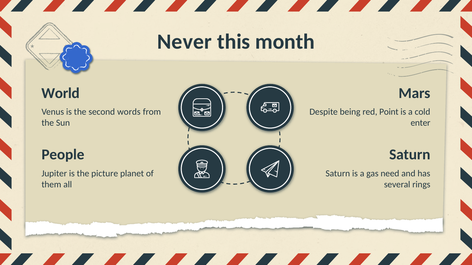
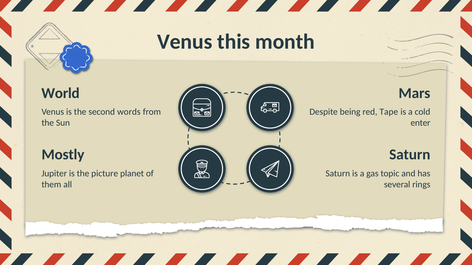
Never: Never -> Venus (185, 42)
Point: Point -> Tape (389, 112)
People: People -> Mostly (63, 155)
need: need -> topic (390, 174)
